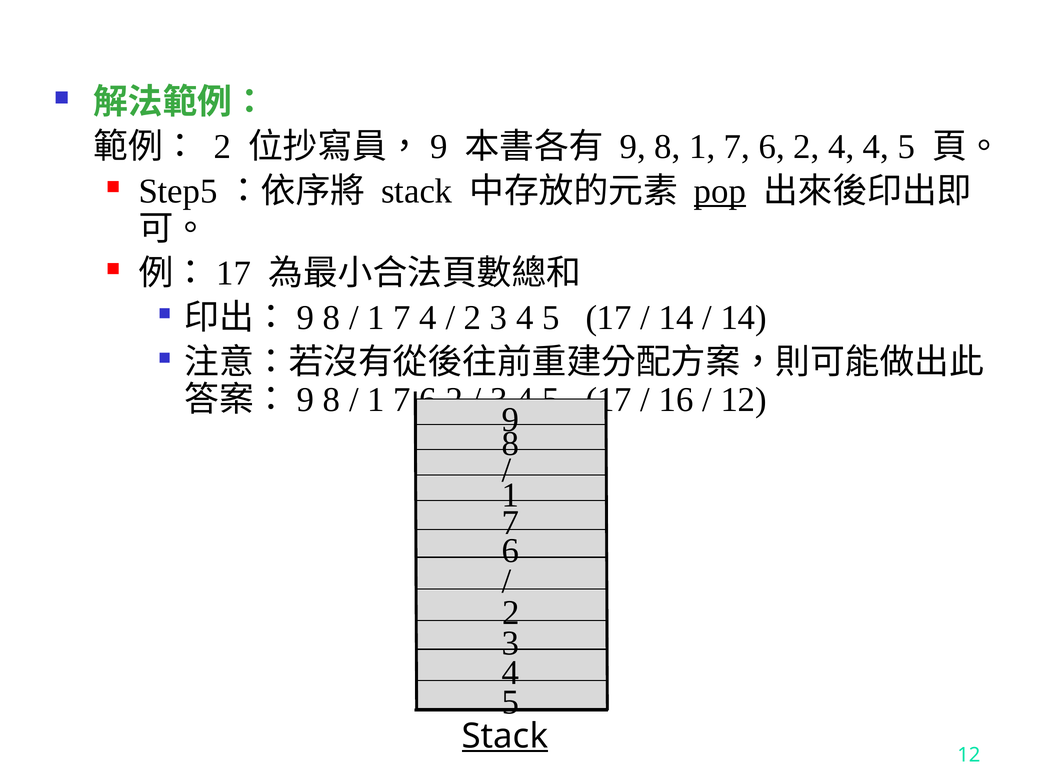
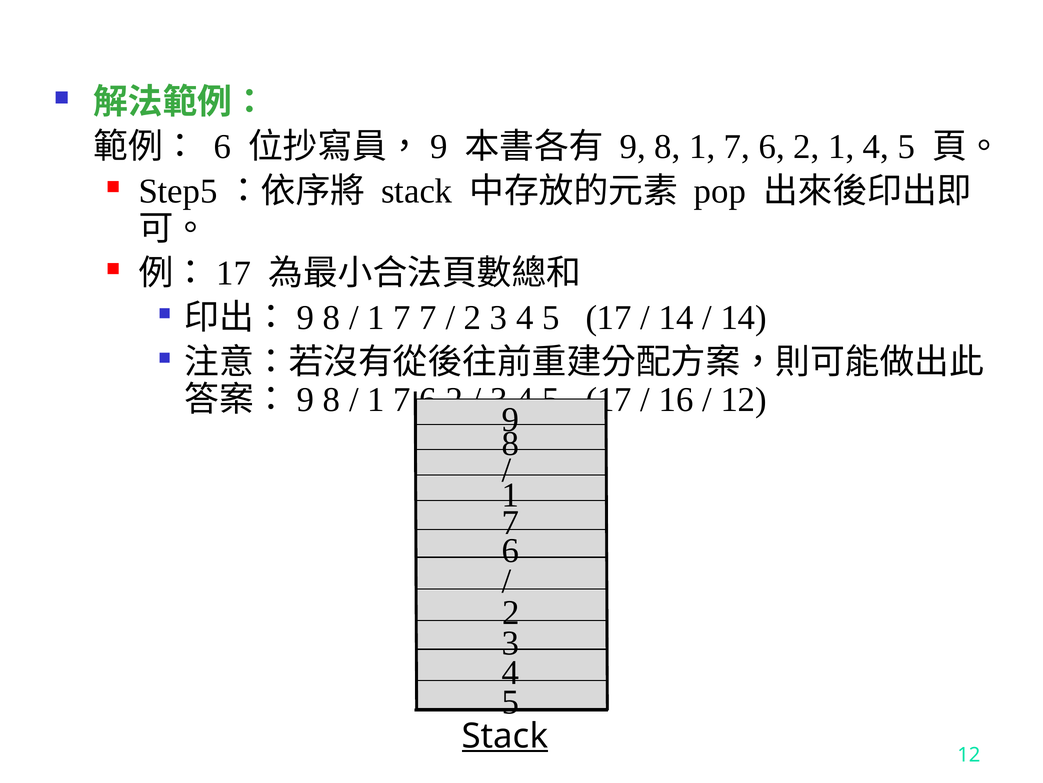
2: 2 -> 6 (222, 146)
2 4: 4 -> 1 (841, 146)
pop underline: present -> none (720, 191)
7 4: 4 -> 7 (428, 317)
